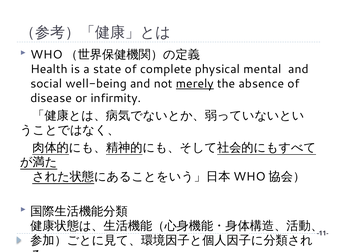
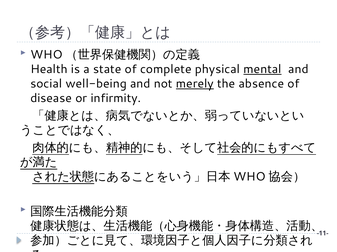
mental underline: none -> present (262, 69)
